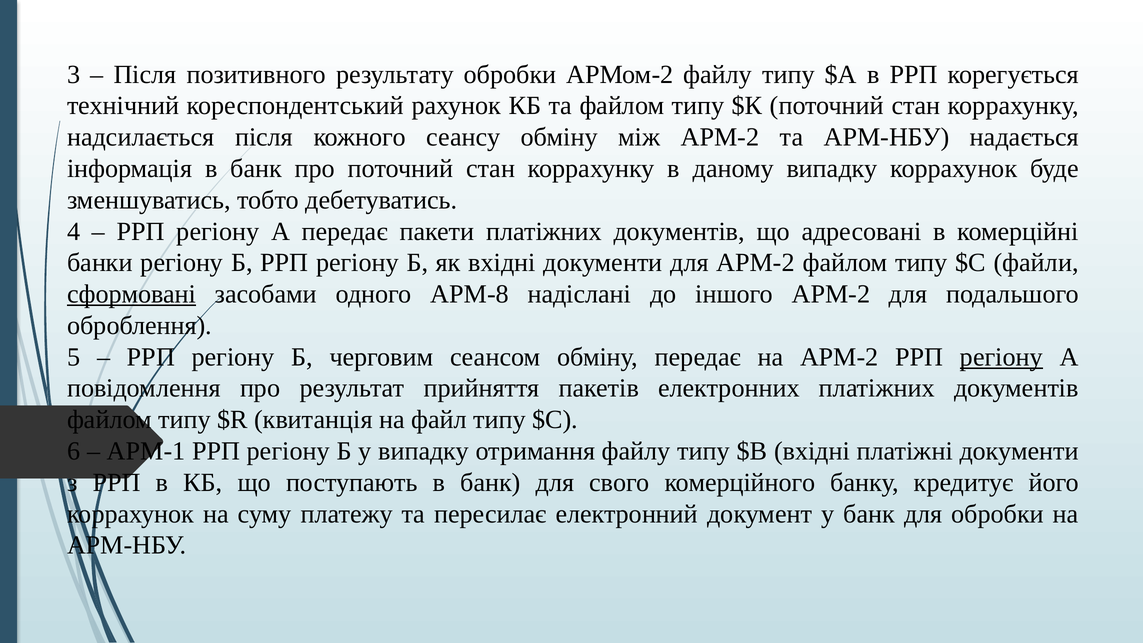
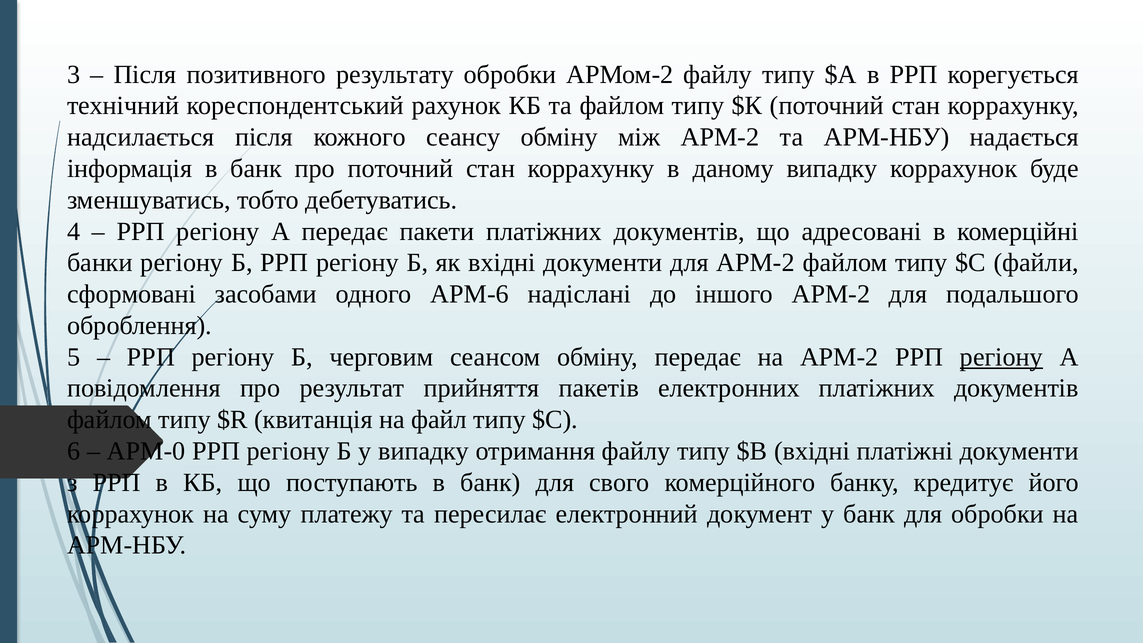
сформовані underline: present -> none (132, 294)
АРМ-8: АРМ-8 -> АРМ-6 (470, 294)
АРМ-1: АРМ-1 -> АРМ-0 (146, 451)
